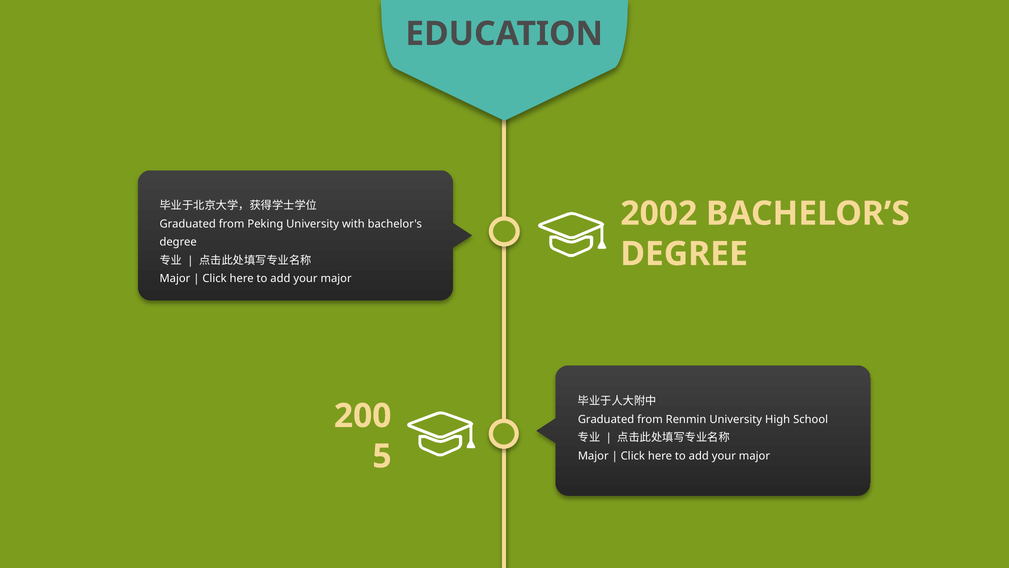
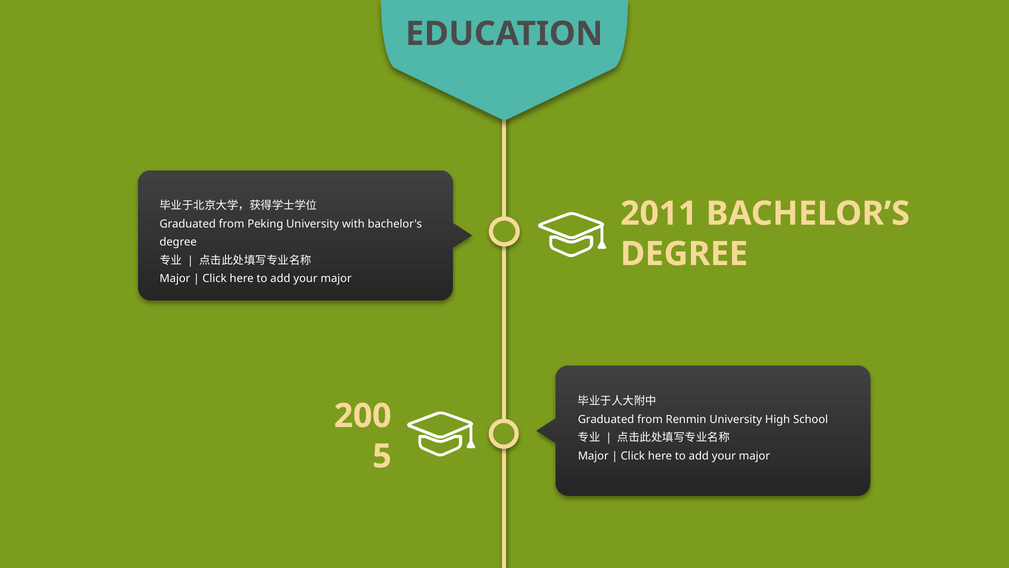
2002: 2002 -> 2011 (659, 213)
